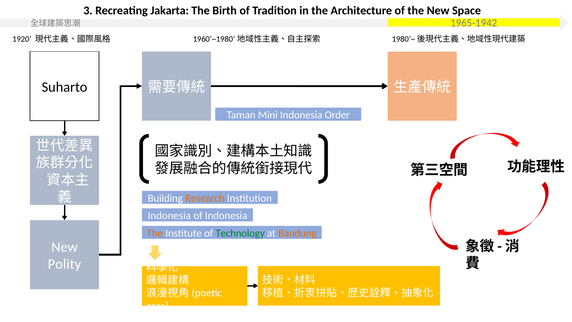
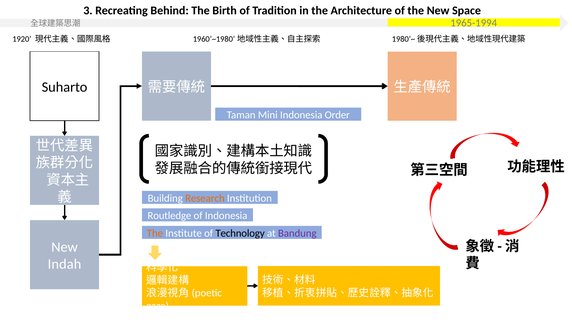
Jakarta: Jakarta -> Behind (170, 10)
1965-1942: 1965-1942 -> 1965-1994 (474, 23)
Indonesia: Indonesia -> Routledge (169, 215)
Technology colour: green -> black (240, 233)
Bandung colour: orange -> purple (297, 233)
Polity: Polity -> Indah (64, 264)
